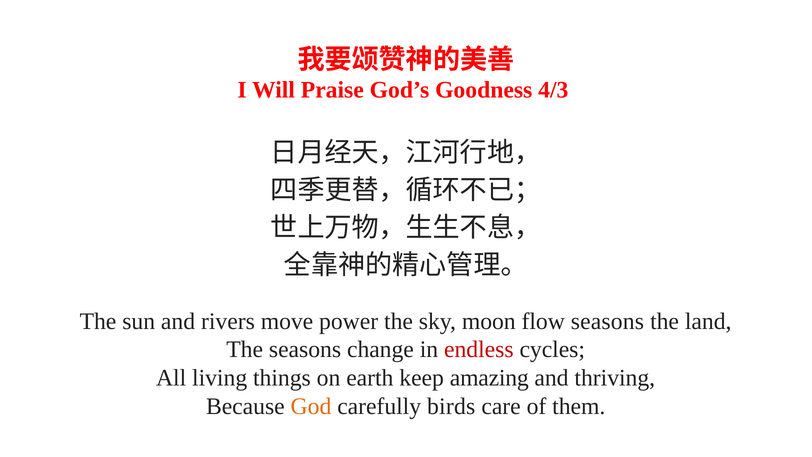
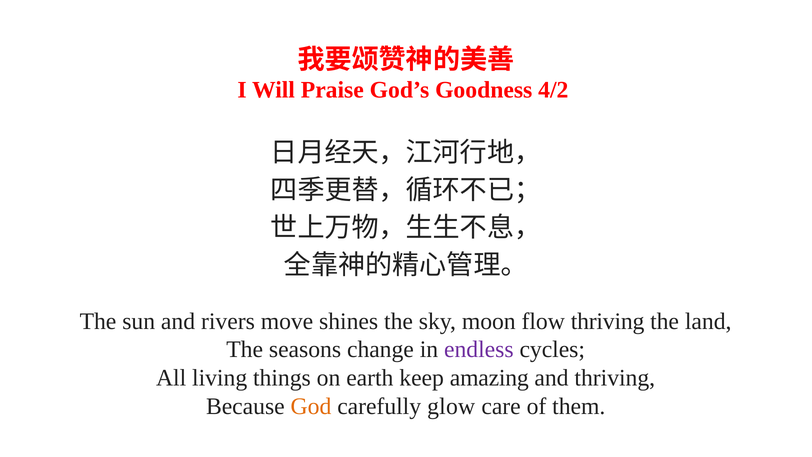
4/3: 4/3 -> 4/2 (553, 90)
power: power -> shines (349, 321)
flow seasons: seasons -> thriving (608, 321)
endless colour: red -> purple (479, 349)
birds: birds -> glow (451, 406)
